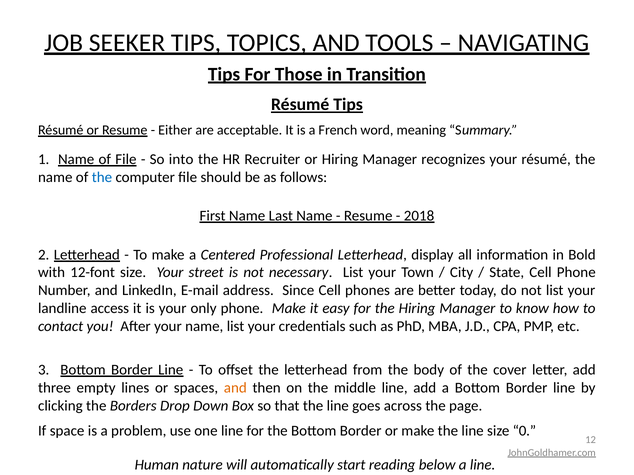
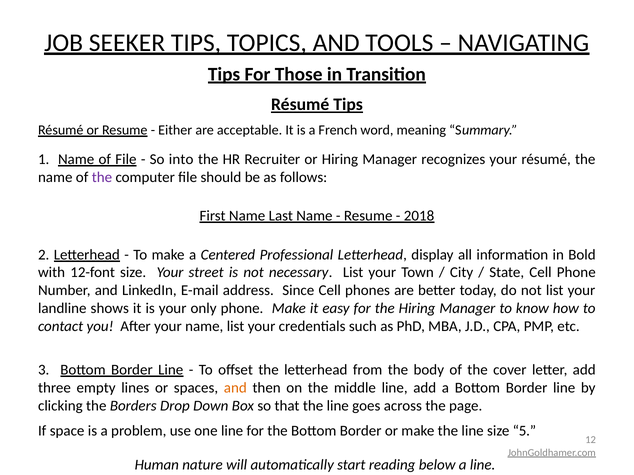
the colour: blue -> purple (102, 178)
access: access -> shows (110, 309)
0: 0 -> 5 (524, 431)
